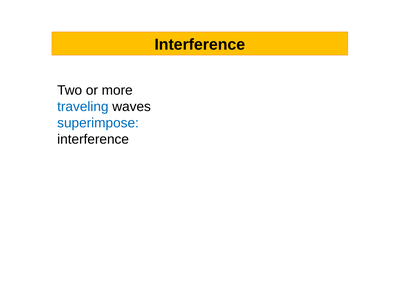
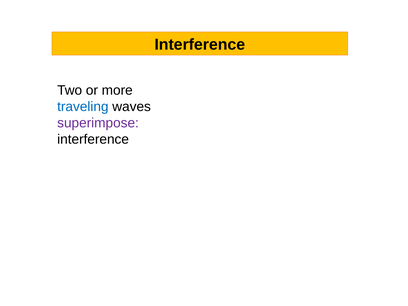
superimpose colour: blue -> purple (98, 123)
